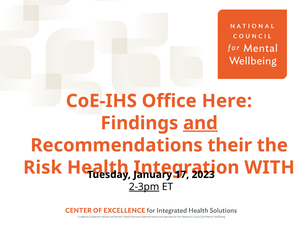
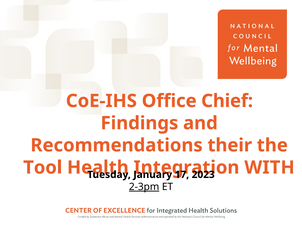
Here: Here -> Chief (227, 101)
and underline: present -> none (200, 123)
Risk: Risk -> Tool (43, 167)
